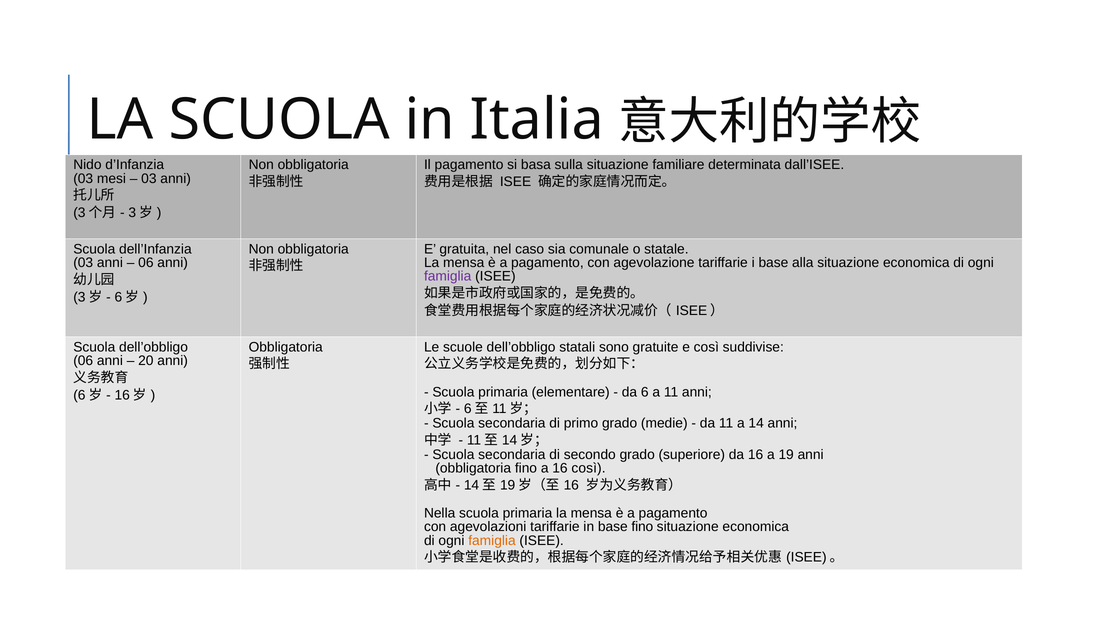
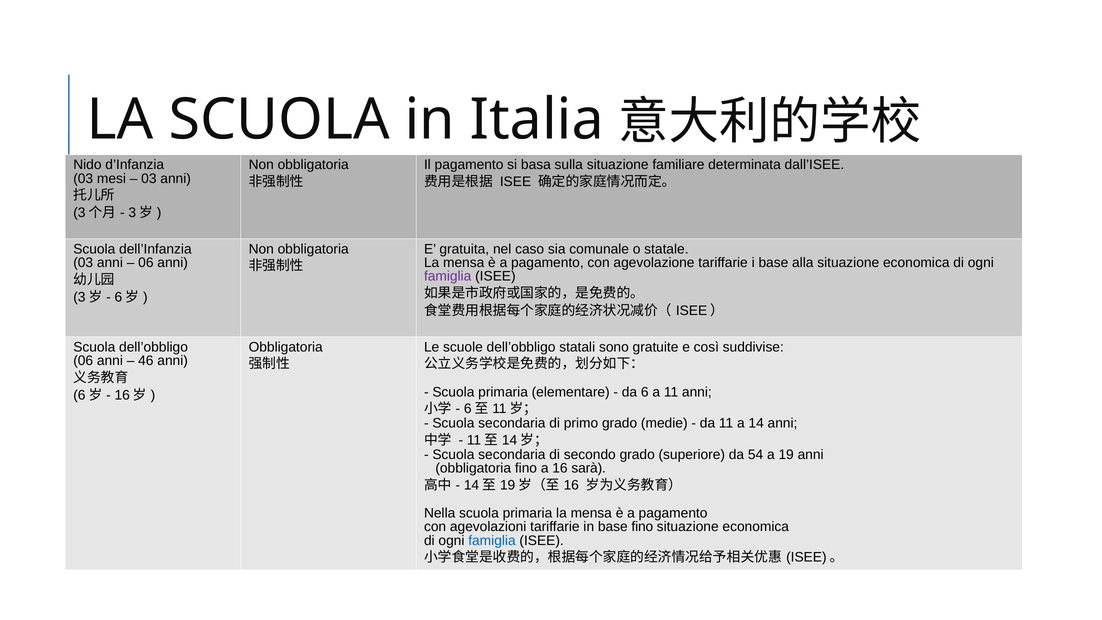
20: 20 -> 46 (146, 361)
da 16: 16 -> 54 (756, 455)
16 così: così -> sarà (589, 468)
famiglia colour: orange -> blue (492, 540)
